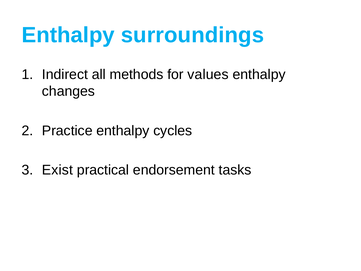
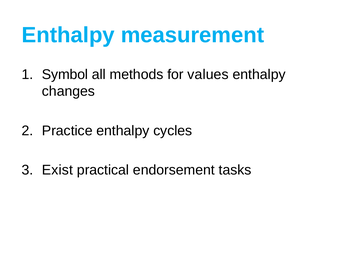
surroundings: surroundings -> measurement (192, 35)
Indirect: Indirect -> Symbol (65, 74)
